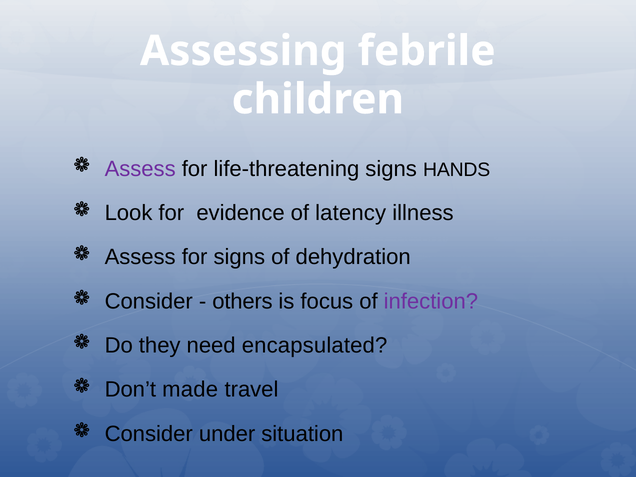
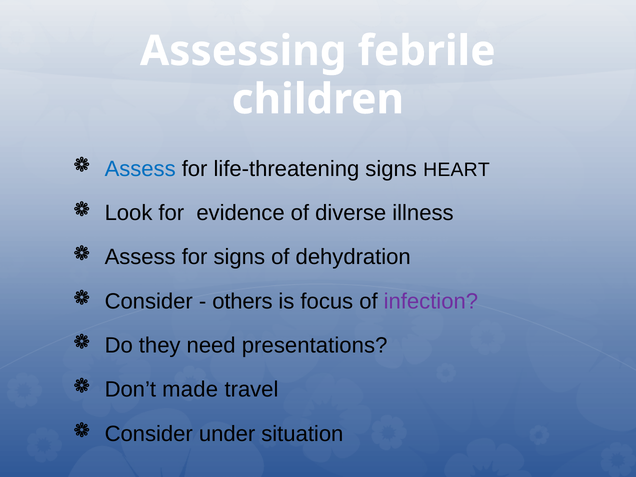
Assess colour: purple -> blue (140, 169)
HANDS: HANDS -> HEART (456, 170)
latency: latency -> diverse (351, 213)
encapsulated: encapsulated -> presentations (315, 345)
